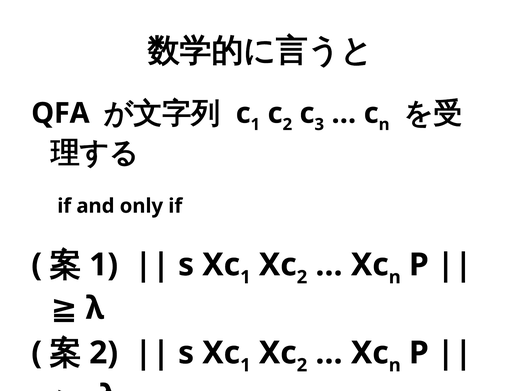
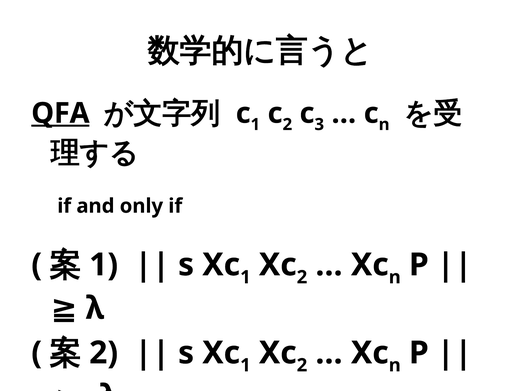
QFA underline: none -> present (60, 113)
